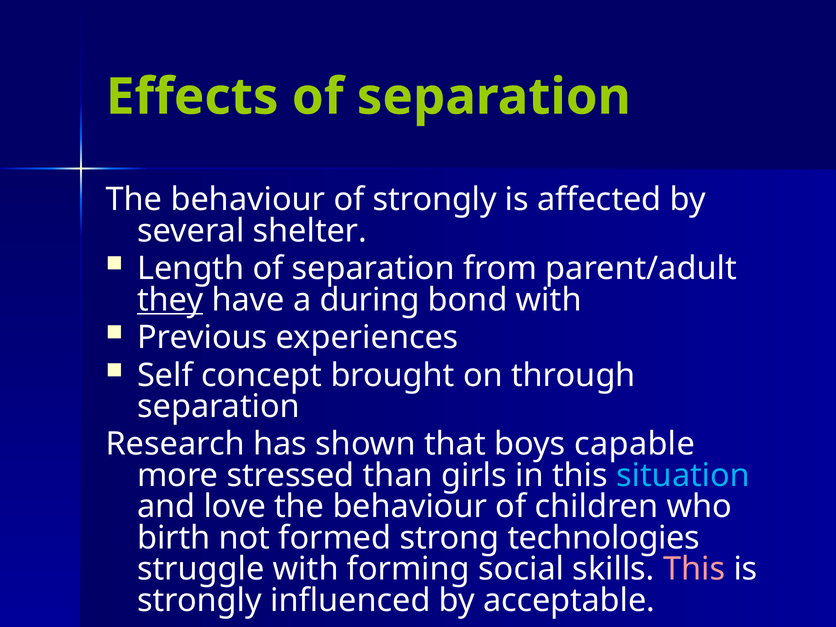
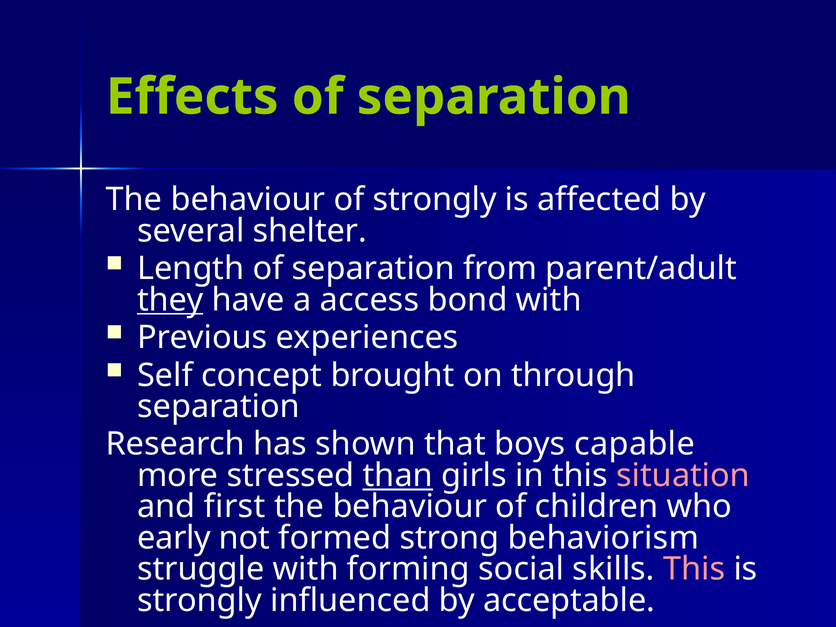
during: during -> access (369, 300)
than underline: none -> present (398, 475)
situation colour: light blue -> pink (683, 475)
love: love -> first (235, 507)
birth: birth -> early (174, 538)
technologies: technologies -> behaviorism (603, 538)
